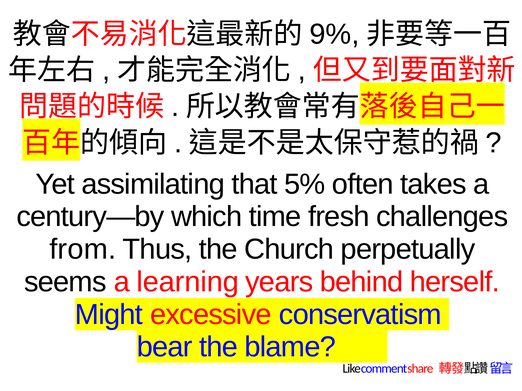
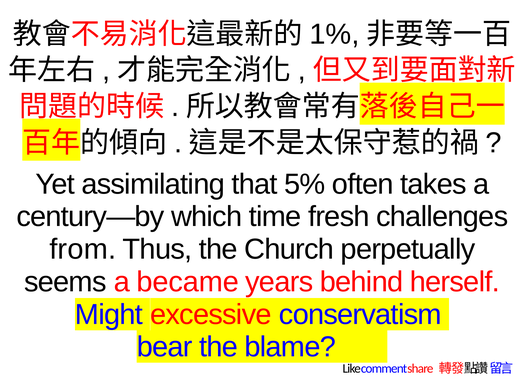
9%: 9% -> 1% (334, 34)
learning: learning -> became (188, 282)
